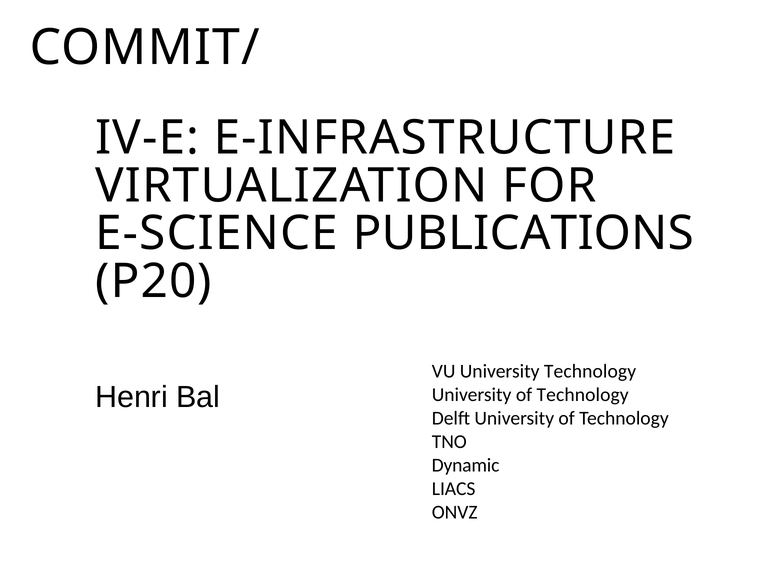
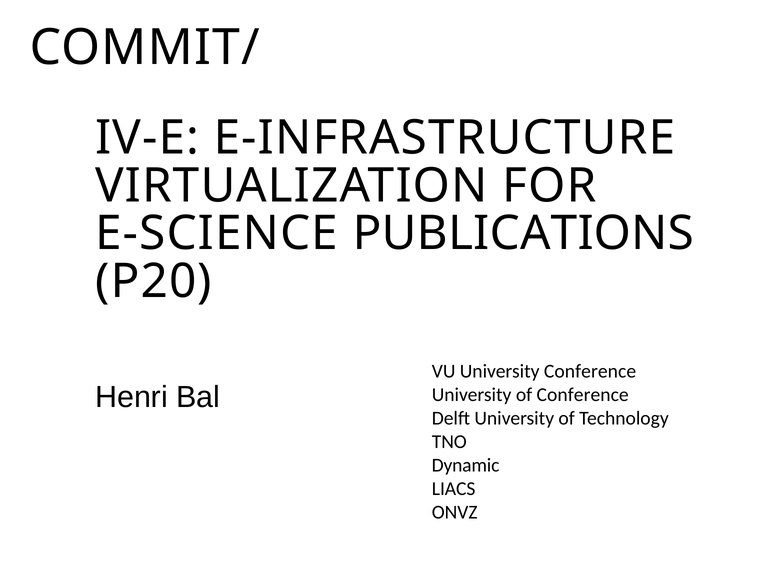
University Technology: Technology -> Conference (590, 371)
Technology: Technology -> Conference (583, 394)
